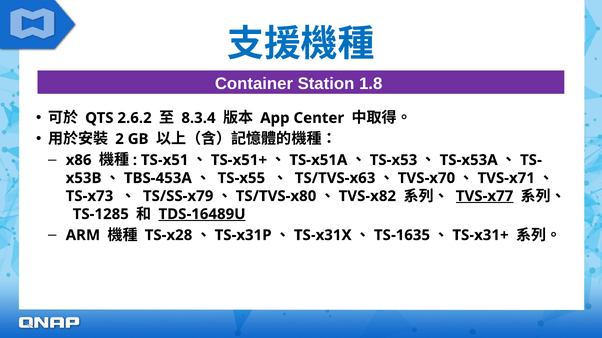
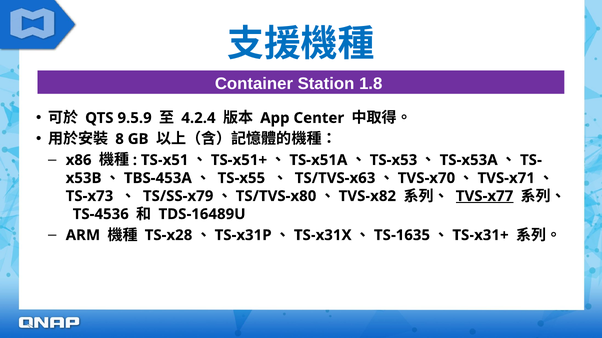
2.6.2: 2.6.2 -> 9.5.9 (135, 118)
8.3.4: 8.3.4 -> 4.2.4 (198, 118)
2: 2 -> 8 (120, 139)
TS-1285: TS-1285 -> TS-4536 (101, 215)
TDS-16489U underline: present -> none (202, 215)
